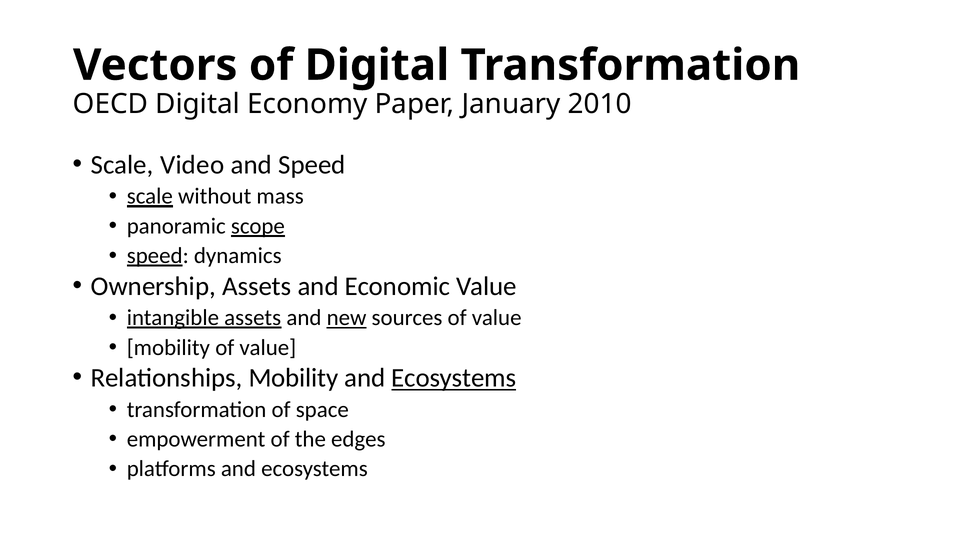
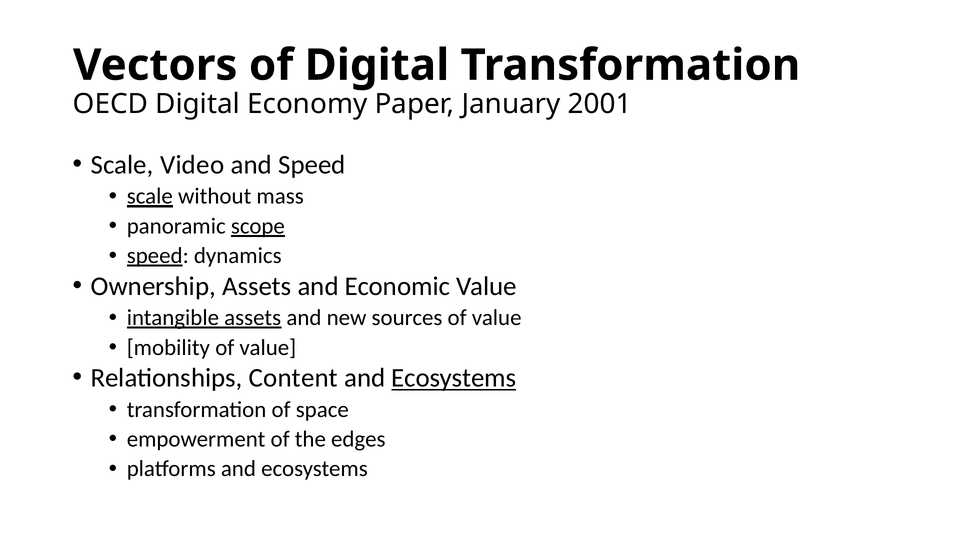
2010: 2010 -> 2001 (600, 104)
new underline: present -> none (347, 318)
Relationships Mobility: Mobility -> Content (293, 378)
